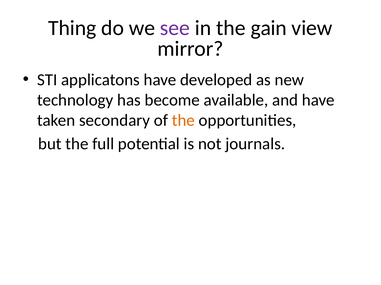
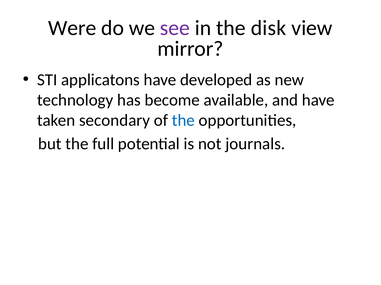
Thing: Thing -> Were (72, 28)
gain: gain -> disk (268, 28)
the colour: orange -> blue (183, 121)
